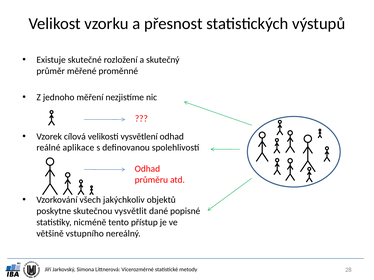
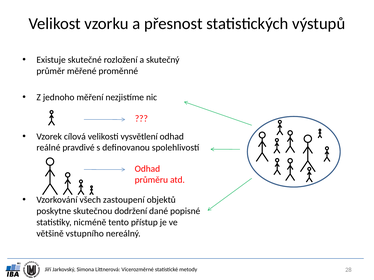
aplikace: aplikace -> pravdivé (79, 148)
jakýchkoliv: jakýchkoliv -> zastoupení (124, 200)
vysvětlit: vysvětlit -> dodržení (131, 211)
